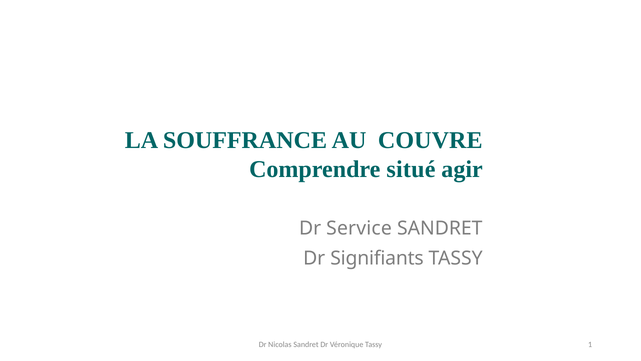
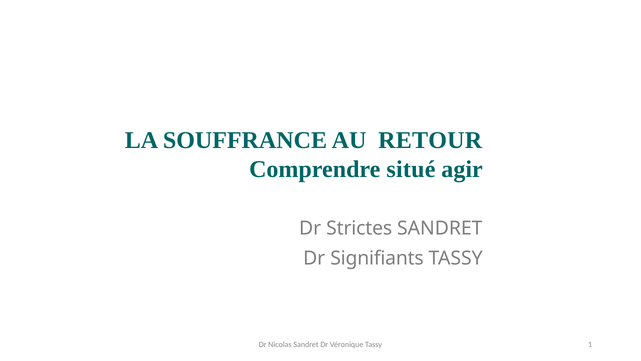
COUVRE: COUVRE -> RETOUR (430, 140)
Service: Service -> Strictes (359, 228)
